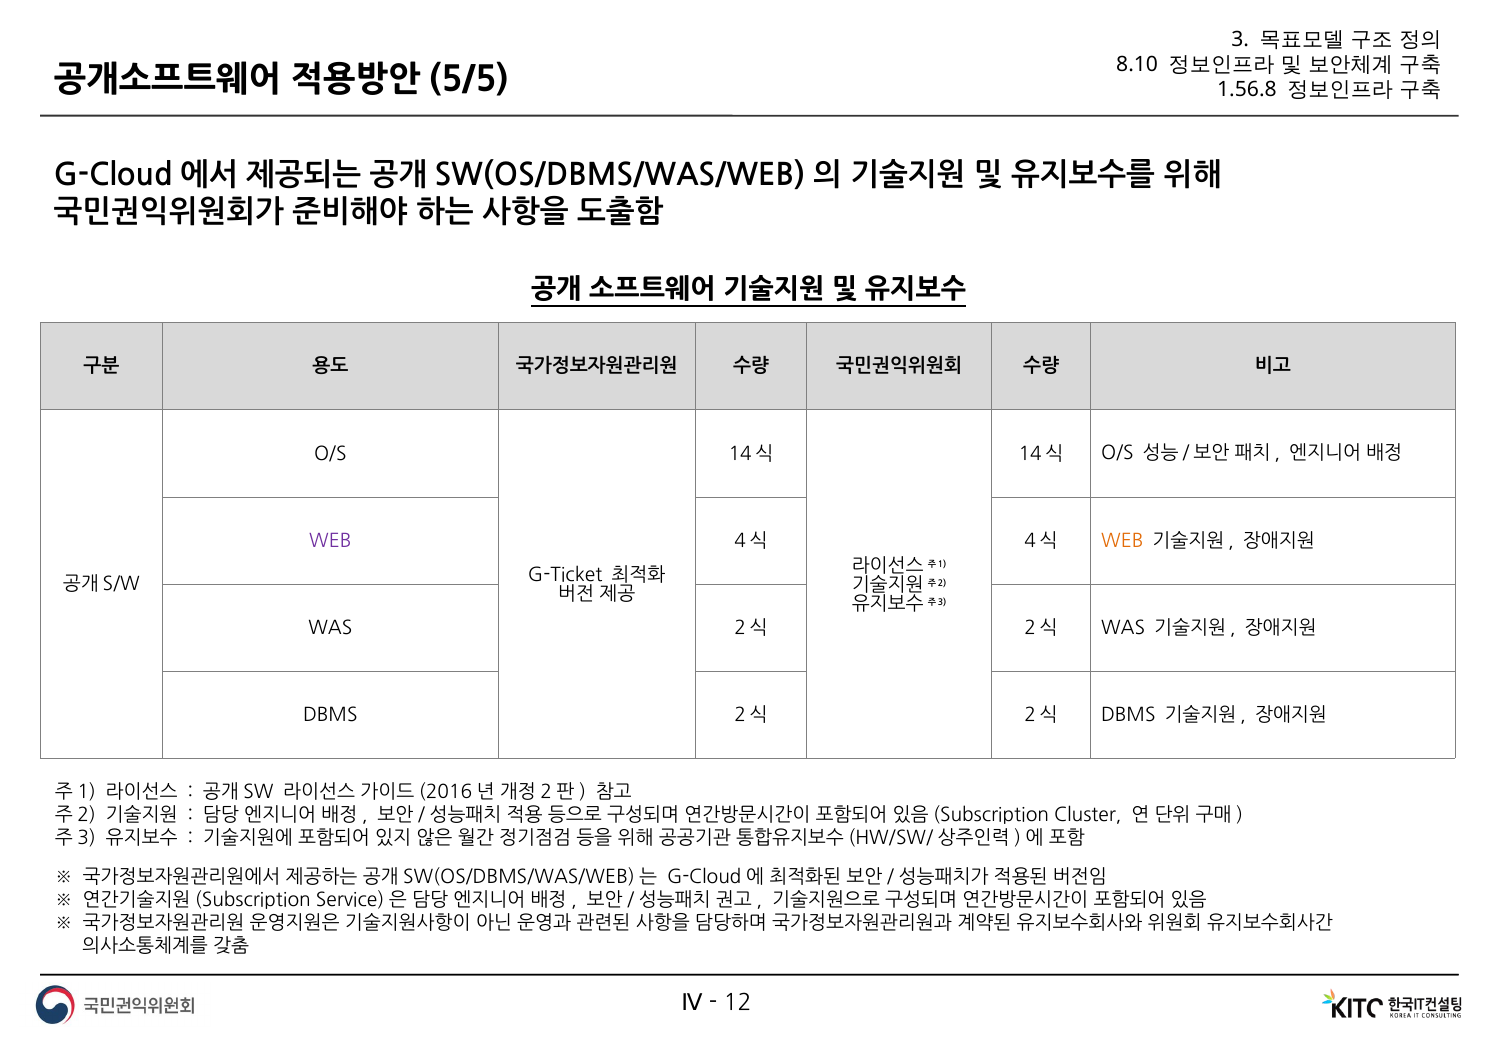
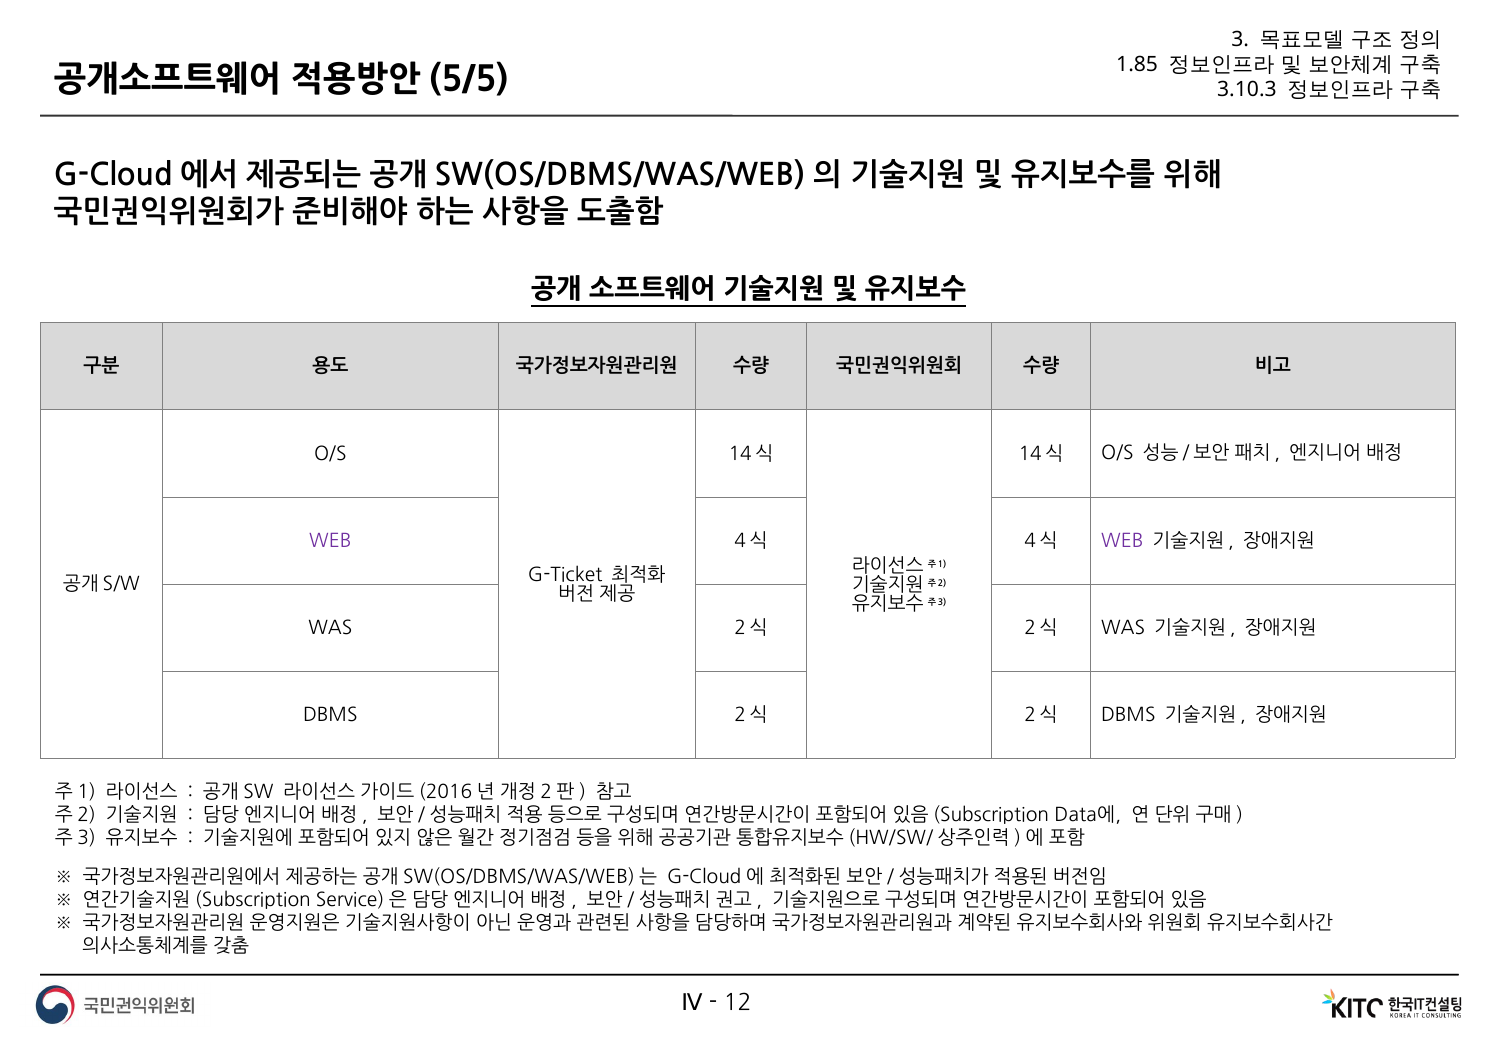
8.10: 8.10 -> 1.85 (1137, 64)
1.56.8: 1.56.8 -> 3.10.3 (1247, 90)
WEB colour: orange -> purple (1122, 540)
Cluster: Cluster -> Data에 (1088, 814)
